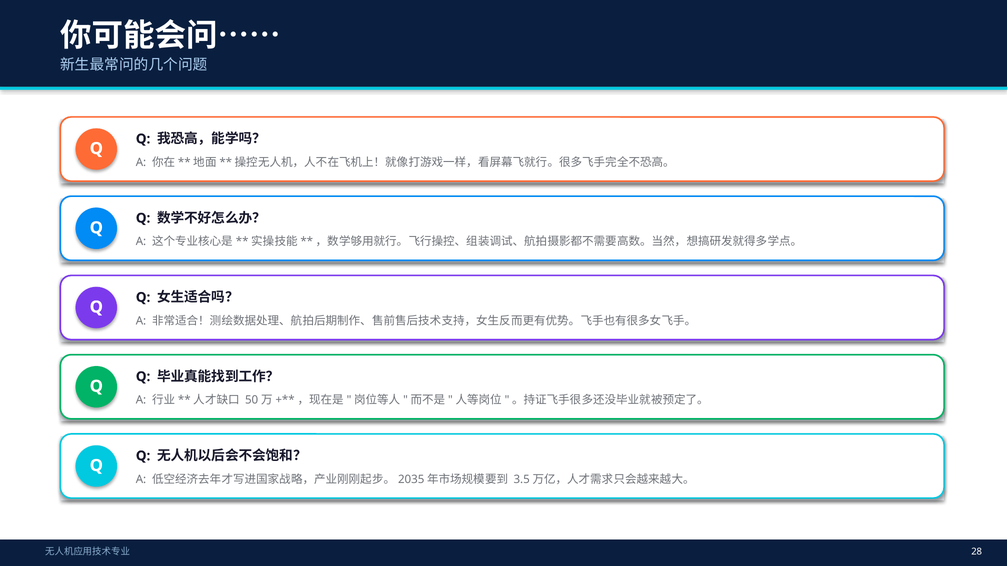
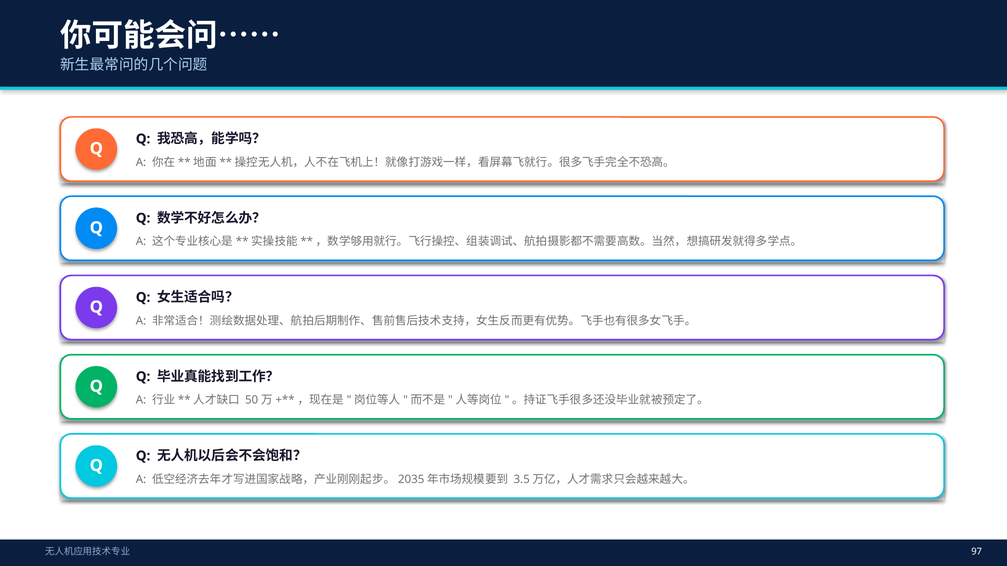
28: 28 -> 97 (977, 552)
